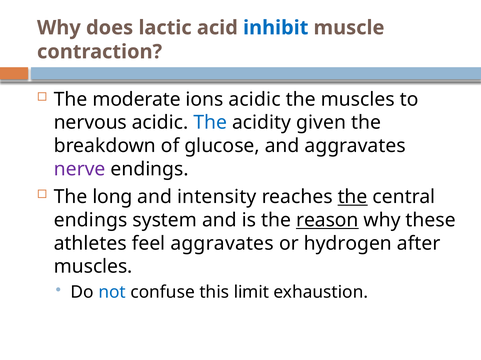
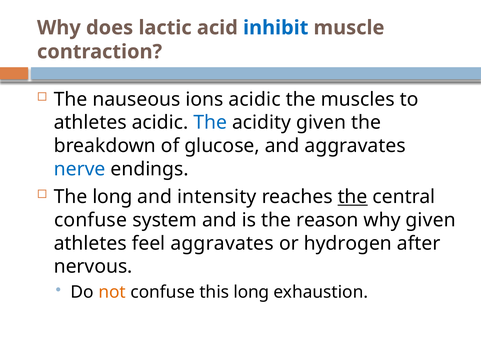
moderate: moderate -> nauseous (136, 100)
nervous: nervous -> athletes (90, 123)
nerve colour: purple -> blue (80, 169)
endings: endings -> confuse (91, 221)
reason underline: present -> none (327, 221)
why these: these -> given (431, 221)
muscles: muscles -> nervous (93, 267)
not colour: blue -> orange (112, 293)
this limit: limit -> long (251, 293)
